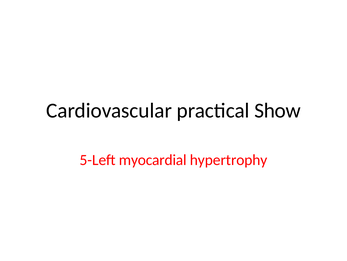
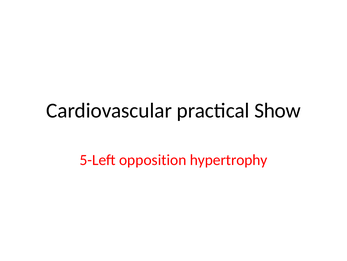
myocardial: myocardial -> opposition (153, 160)
